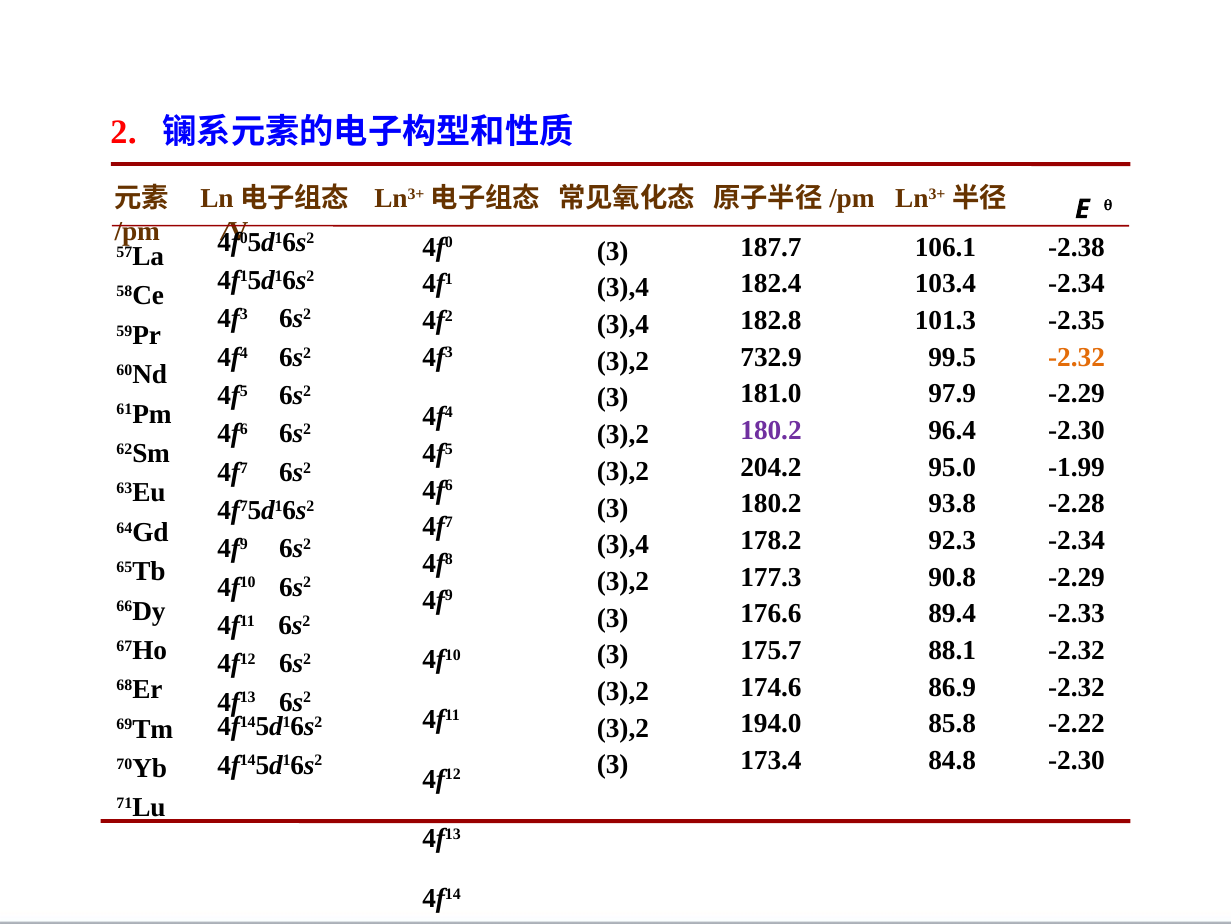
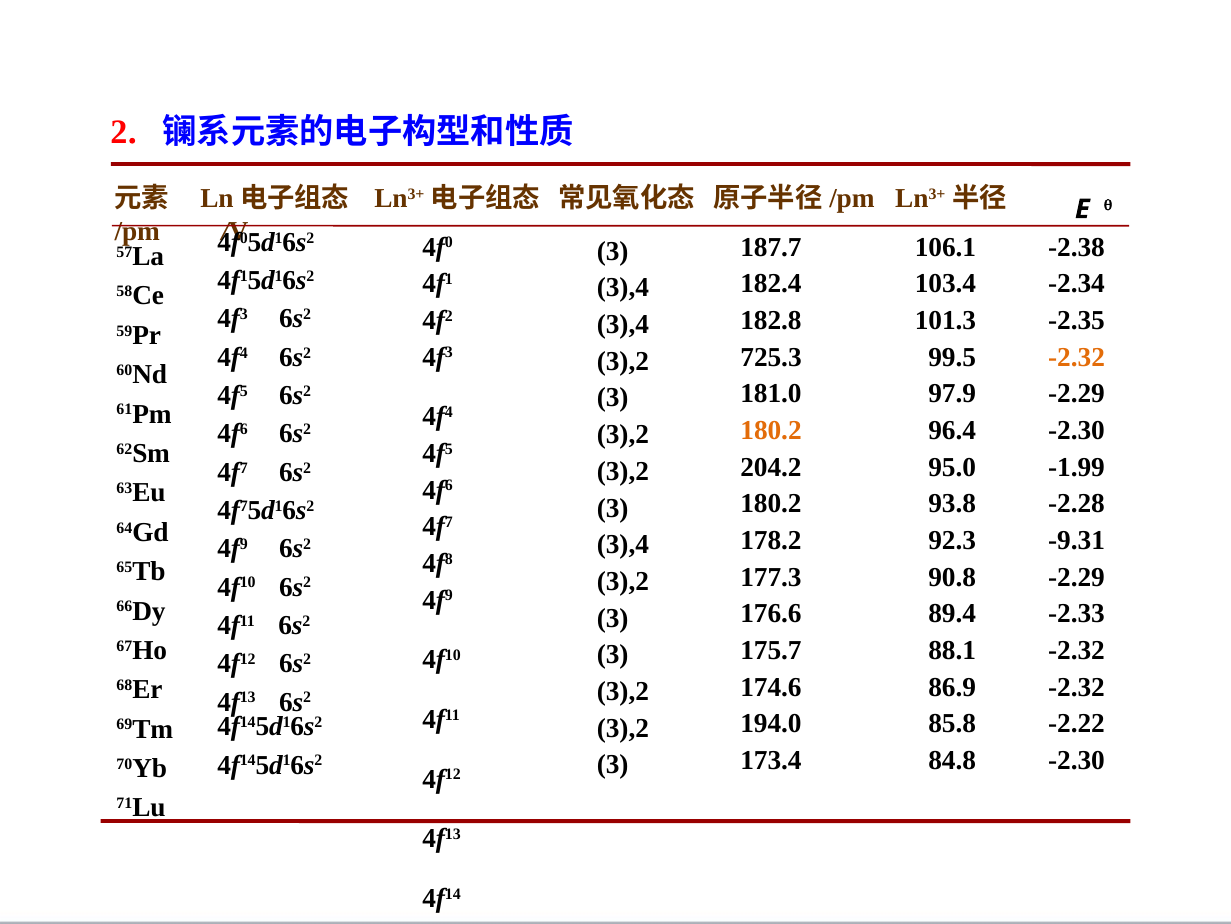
732.9: 732.9 -> 725.3 (771, 357)
180.2 colour: purple -> orange (771, 430)
-2.34: -2.34 -> -9.31 (1077, 540)
